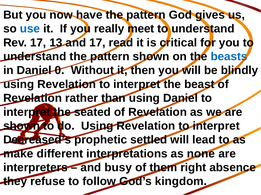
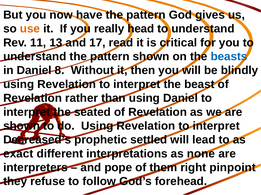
use colour: blue -> orange (30, 29)
meet: meet -> head (141, 29)
Rev 17: 17 -> 11 (38, 43)
0: 0 -> 8 (60, 71)
make: make -> exact (18, 154)
busy: busy -> pope (118, 168)
absence: absence -> pinpoint (233, 168)
kingdom: kingdom -> forehead (181, 182)
